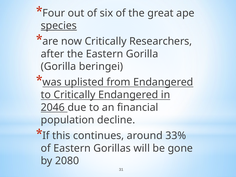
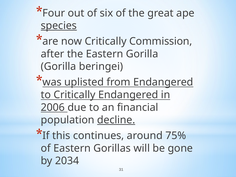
Researchers: Researchers -> Commission (161, 41)
2046: 2046 -> 2006 (53, 107)
decline underline: none -> present (116, 120)
33%: 33% -> 75% (176, 136)
2080: 2080 -> 2034 (67, 161)
